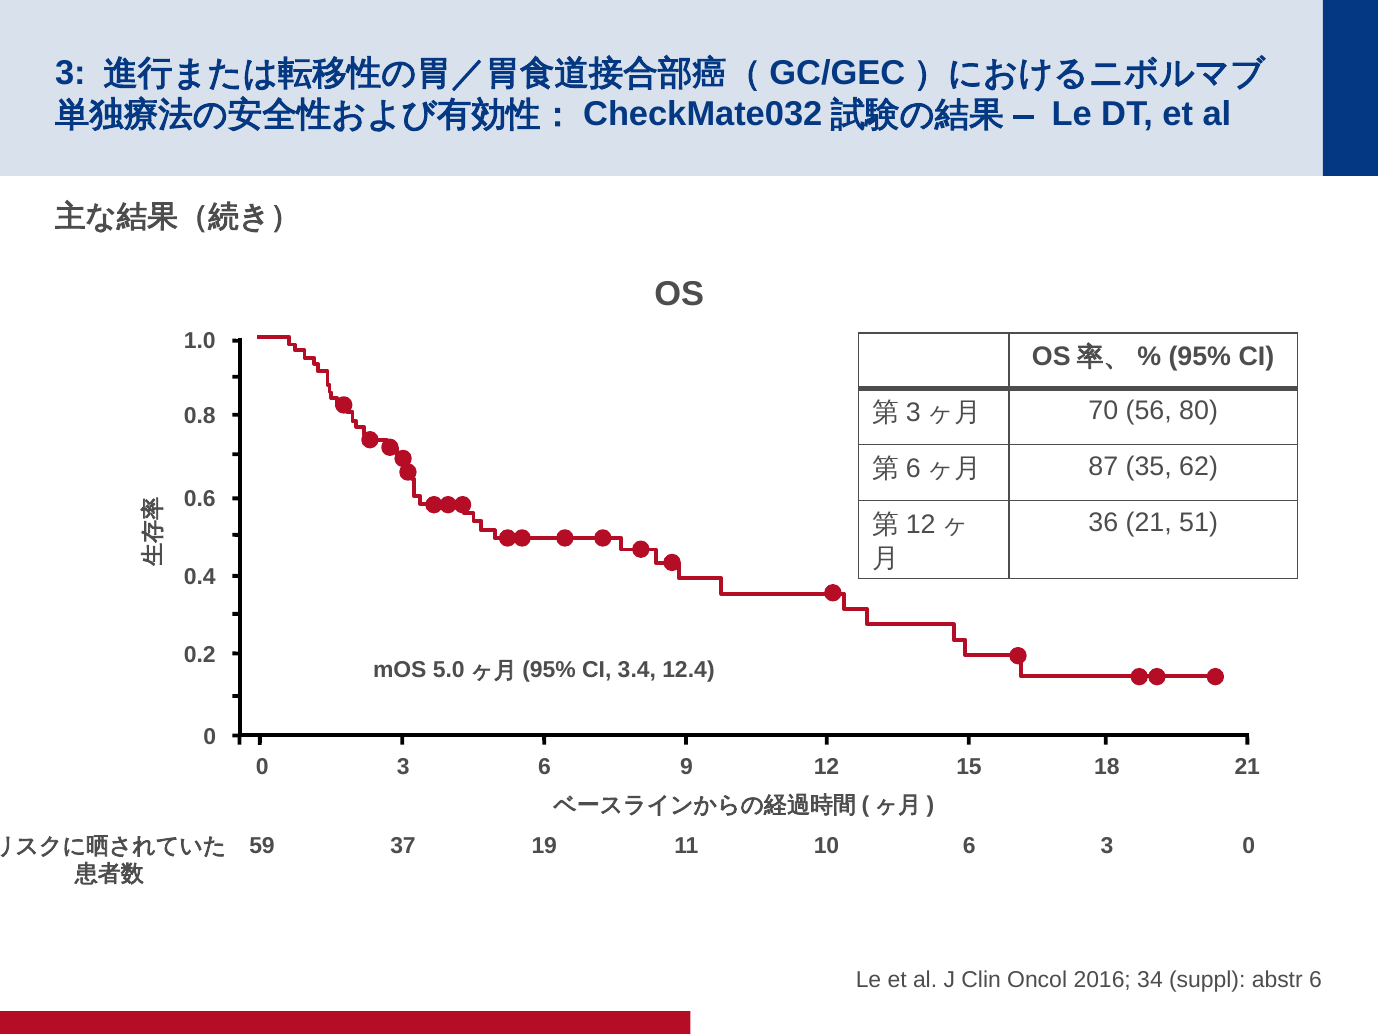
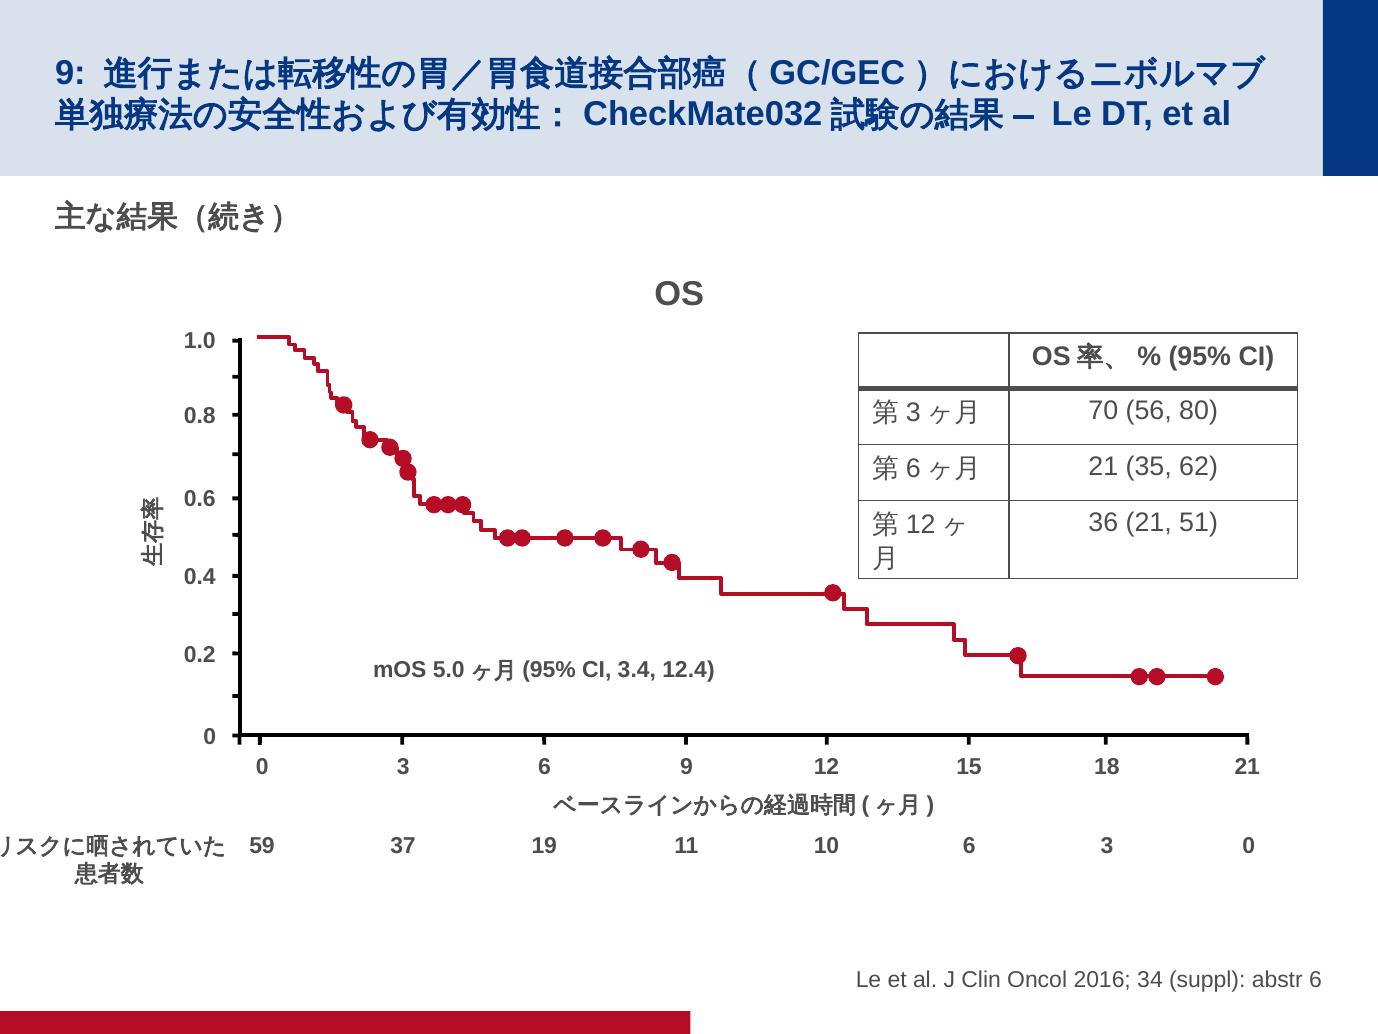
3: 3 -> 9 (70, 73)
87: 87 -> 21 (1103, 467)
